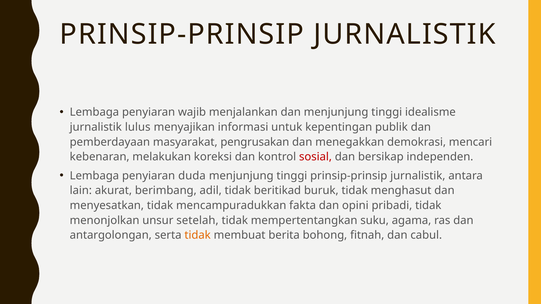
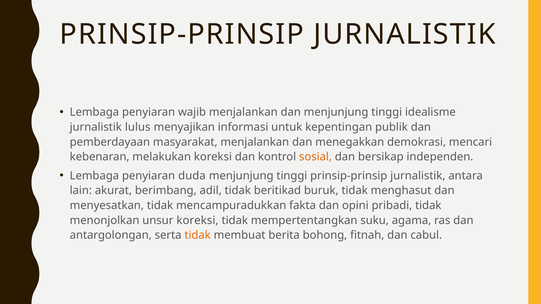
masyarakat pengrusakan: pengrusakan -> menjalankan (255, 142)
sosial colour: red -> orange (315, 157)
unsur setelah: setelah -> koreksi (197, 221)
